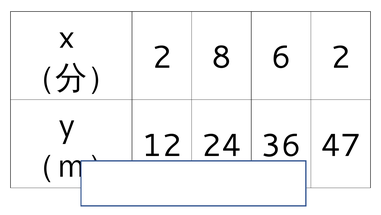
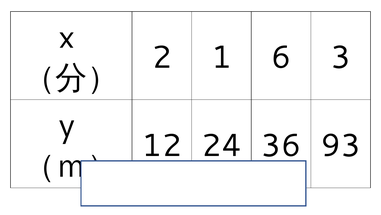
8: 8 -> 1 (221, 57)
6 2: 2 -> 3 (341, 57)
47: 47 -> 93 (341, 145)
